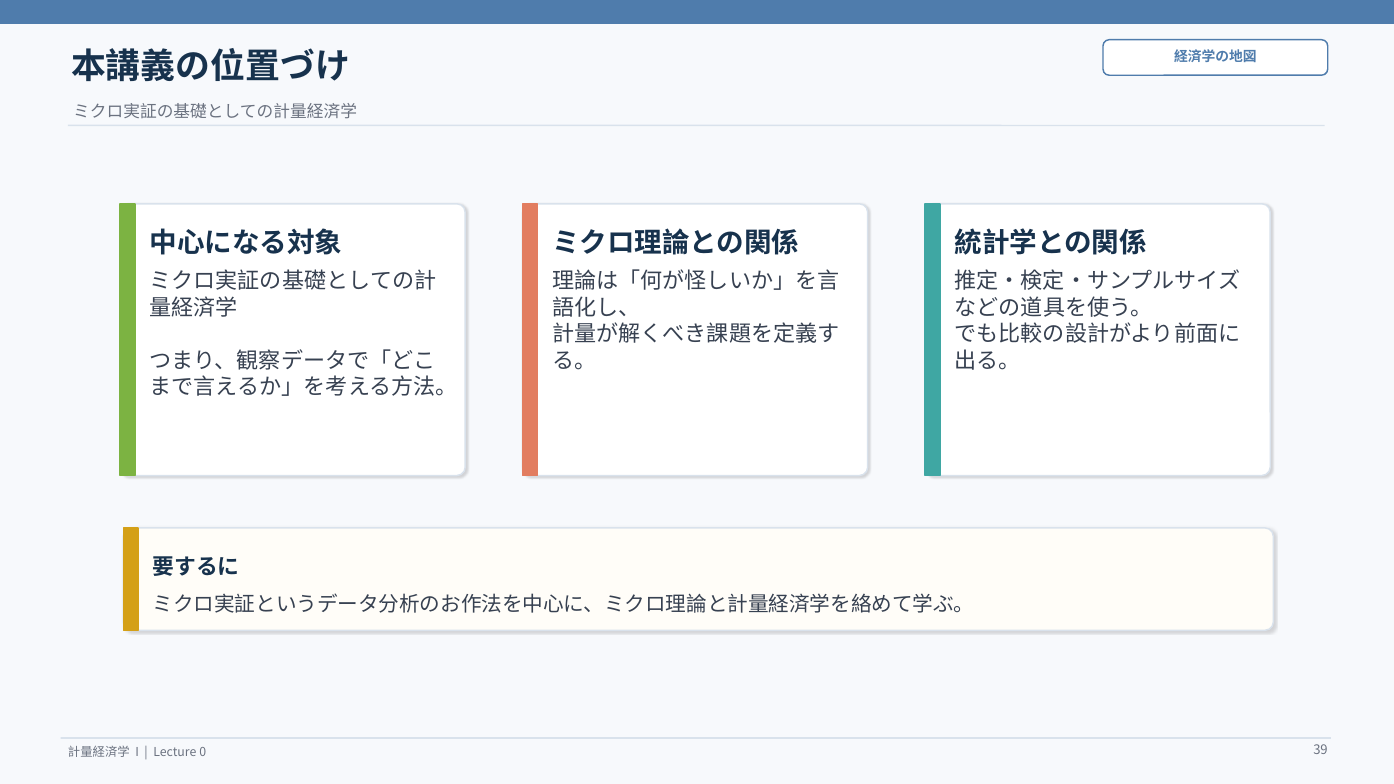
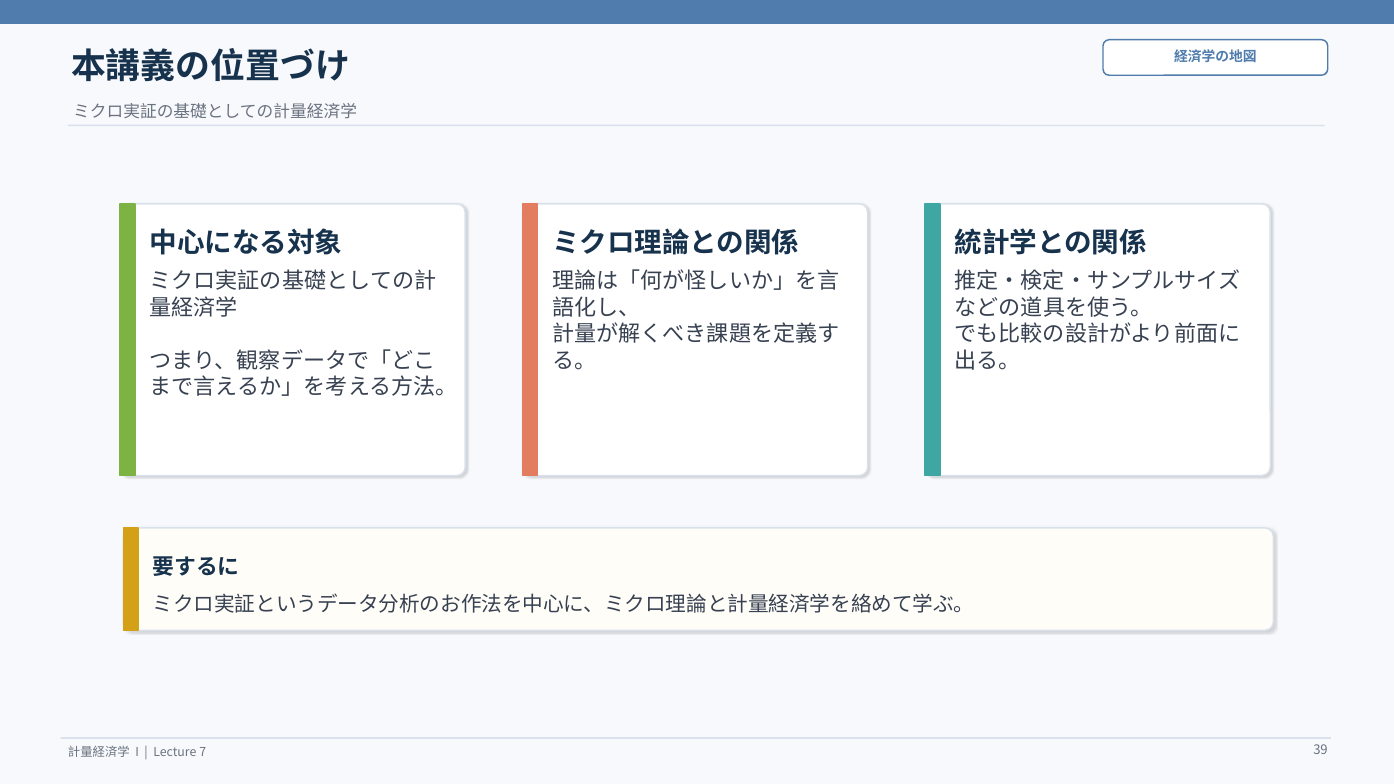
0: 0 -> 7 (203, 753)
